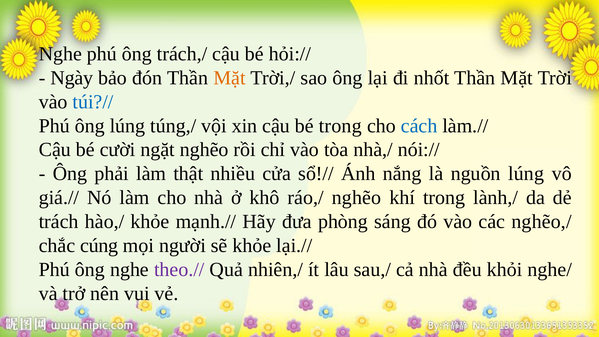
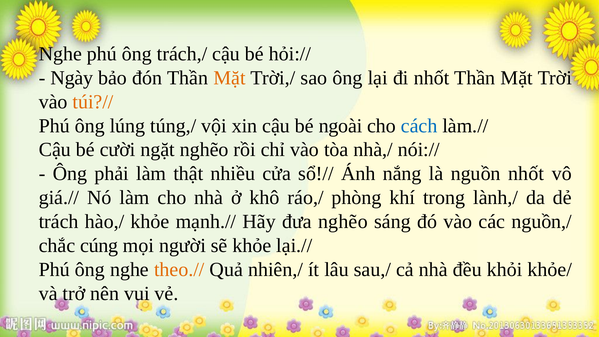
túi?// colour: blue -> orange (93, 102)
bé trong: trong -> ngoài (340, 126)
nguồn lúng: lúng -> nhốt (526, 174)
ráo,/ nghẽo: nghẽo -> phòng (357, 198)
đưa phòng: phòng -> nghẽo (343, 222)
nghẽo,/: nghẽo,/ -> nguồn,/ (542, 222)
theo.// colour: purple -> orange (179, 270)
nghe/: nghe/ -> khỏe/ (550, 270)
